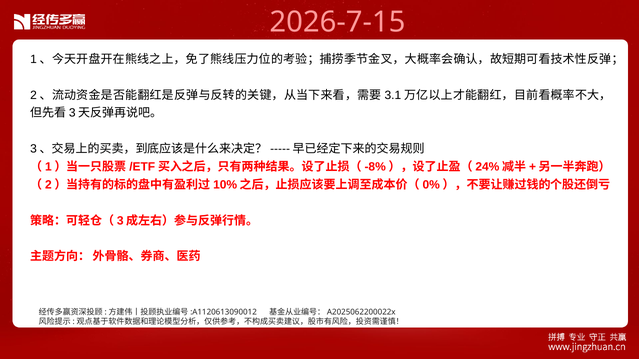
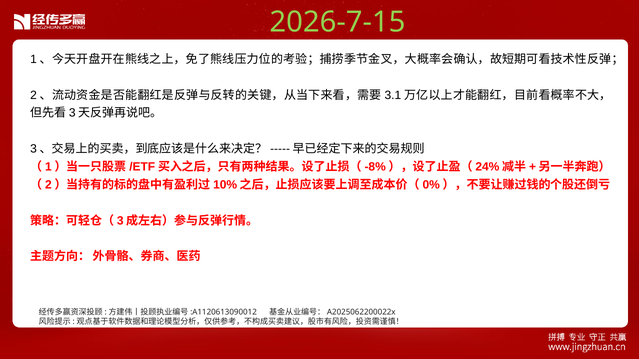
2026-7-15 colour: pink -> light green (337, 22)
